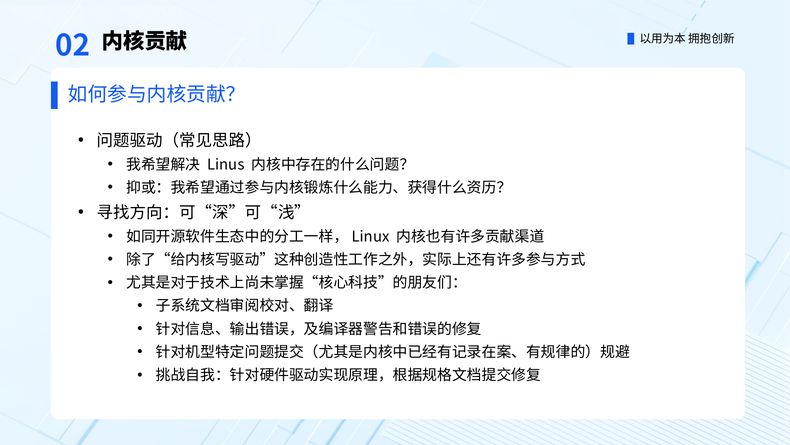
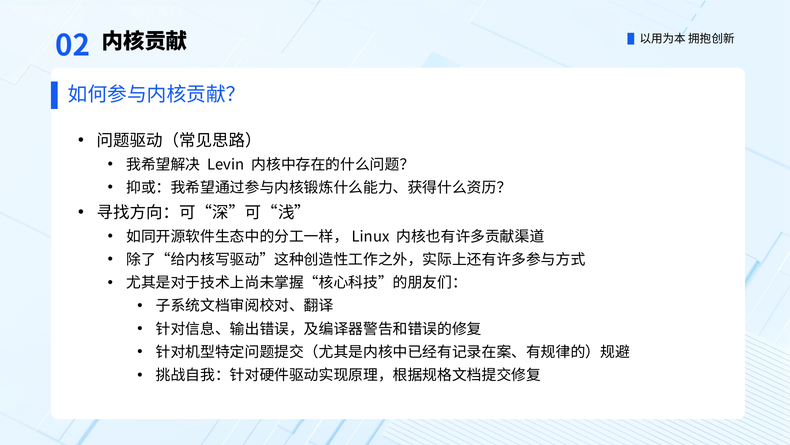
Linus: Linus -> Levin (226, 164)
